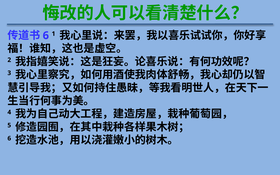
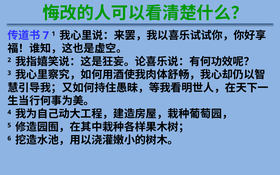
6: 6 -> 7 (46, 36)
